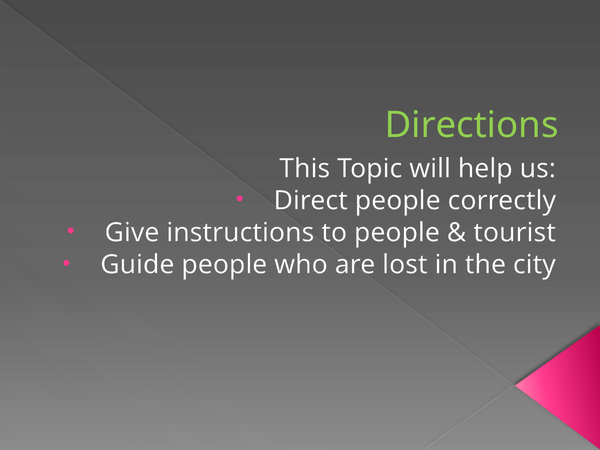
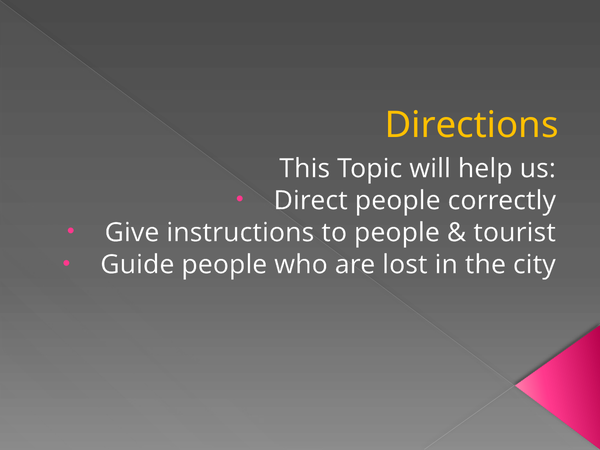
Directions colour: light green -> yellow (472, 125)
